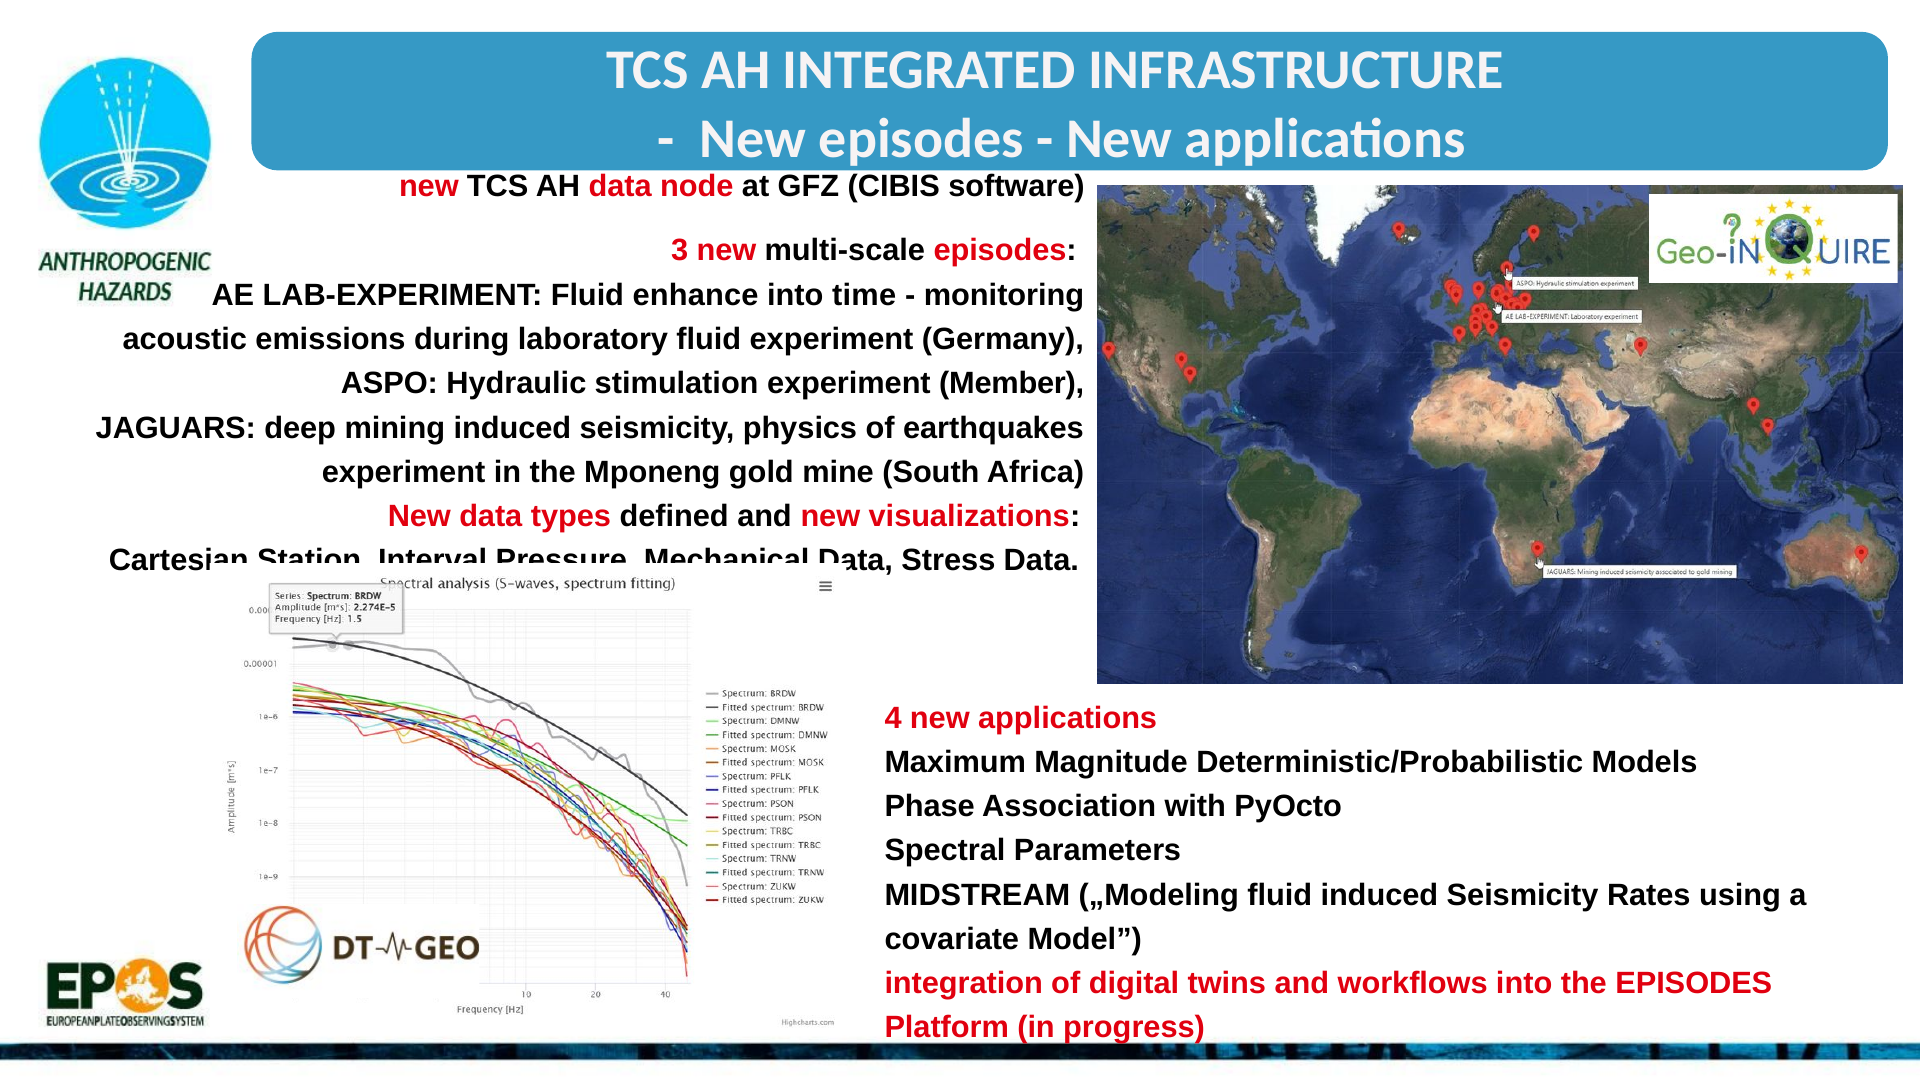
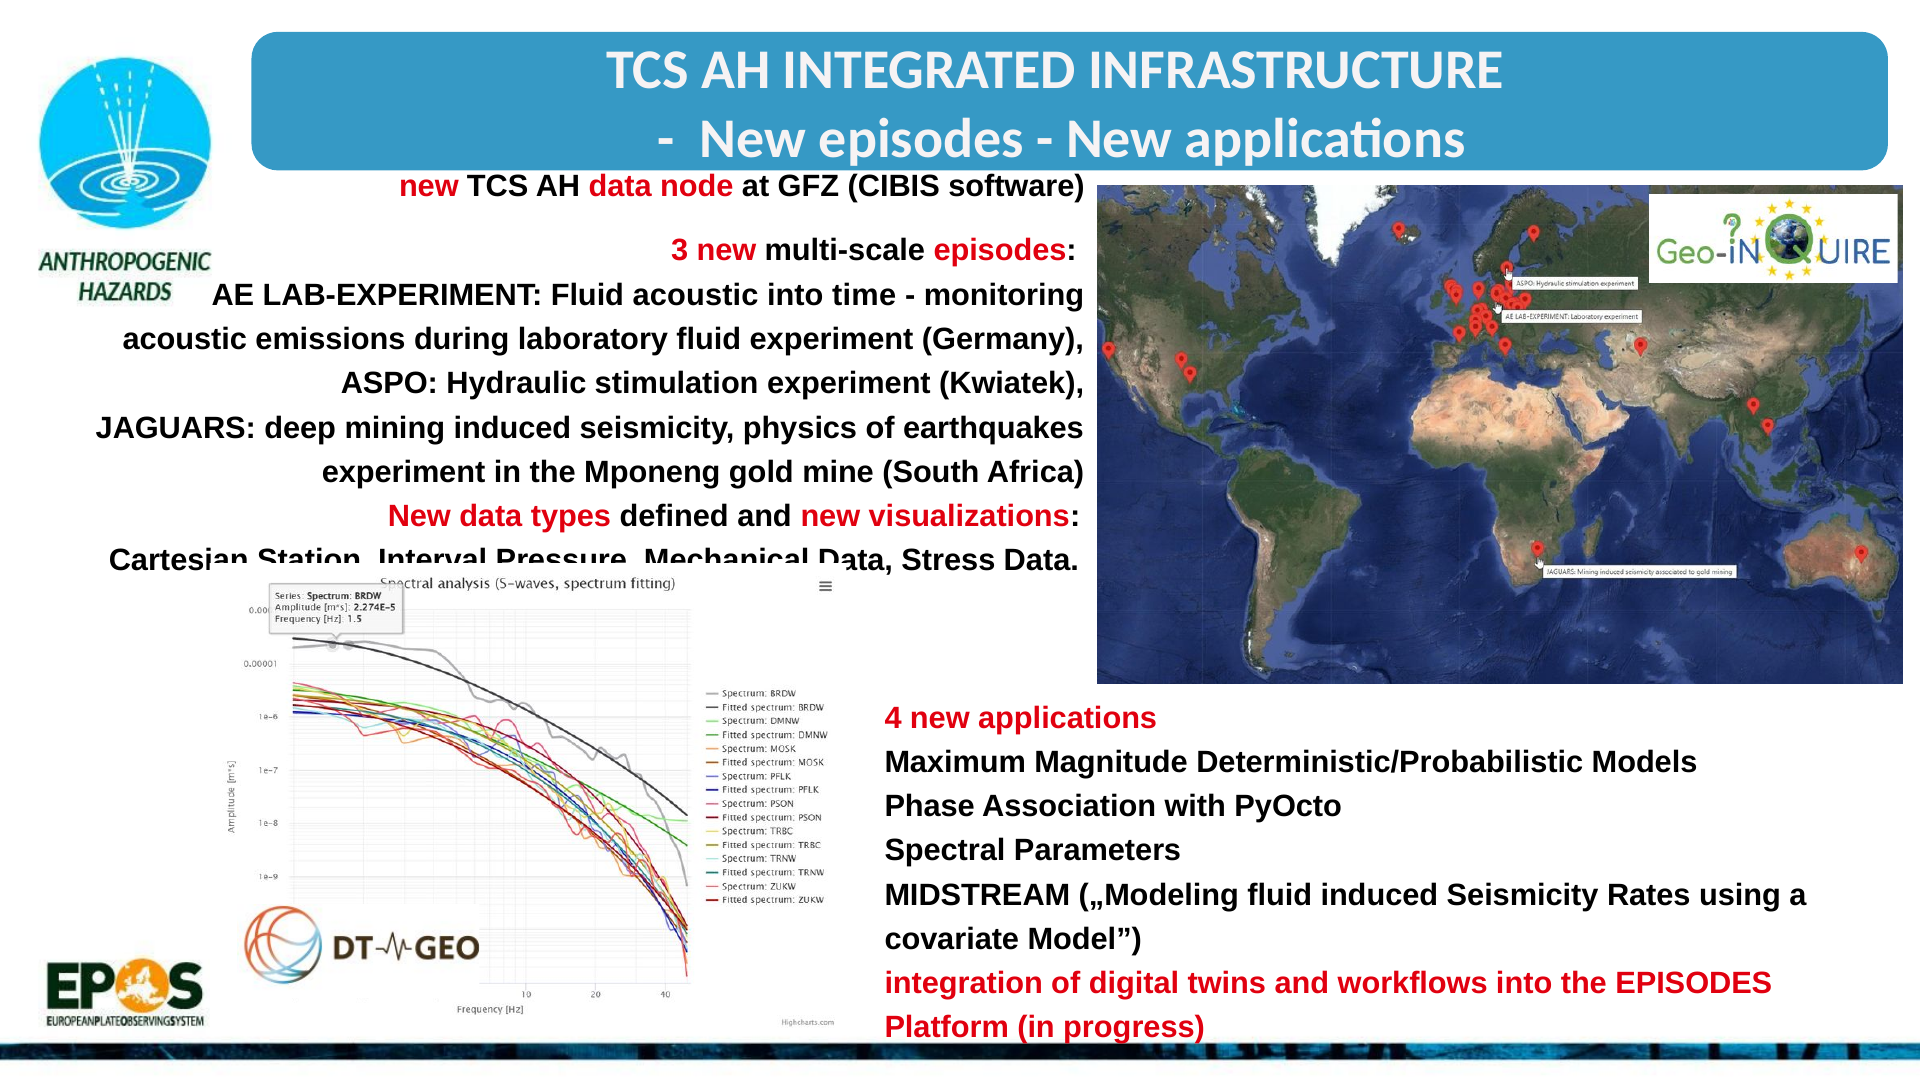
Fluid enhance: enhance -> acoustic (696, 295)
Member: Member -> Kwiatek (1012, 384)
